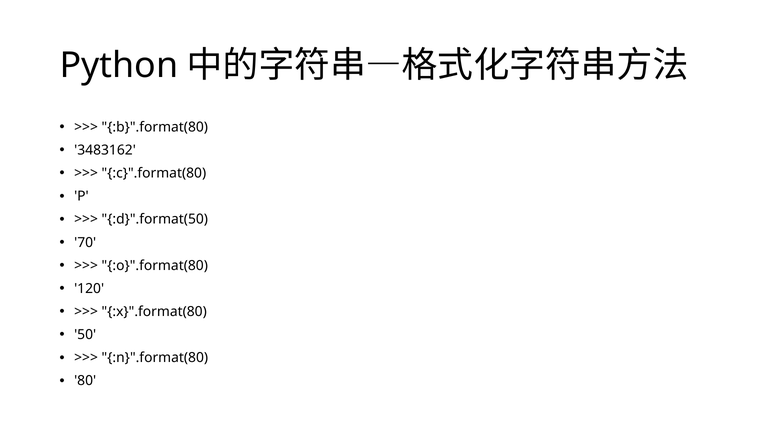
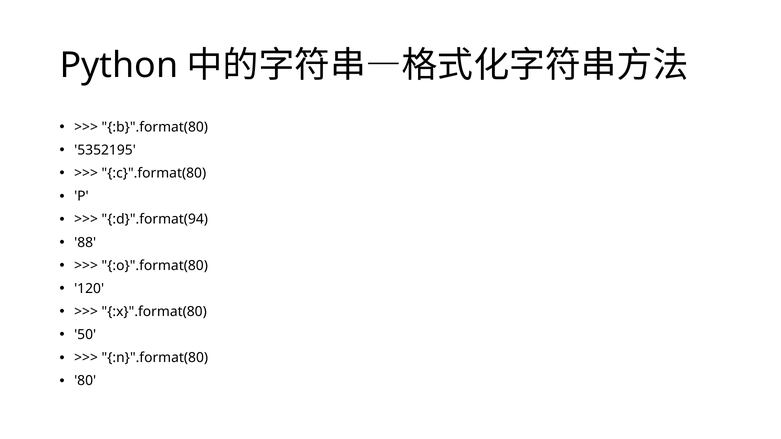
3483162: 3483162 -> 5352195 (105, 150)
:d}".format(50: :d}".format(50 -> :d}".format(94 (155, 220)
70: 70 -> 88 (85, 243)
